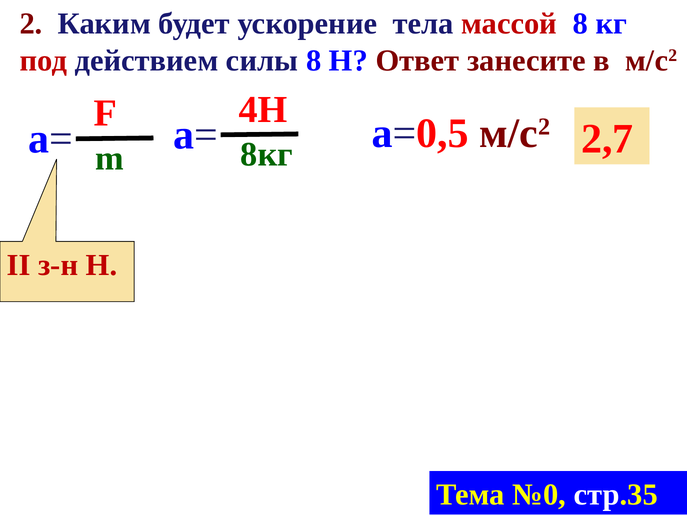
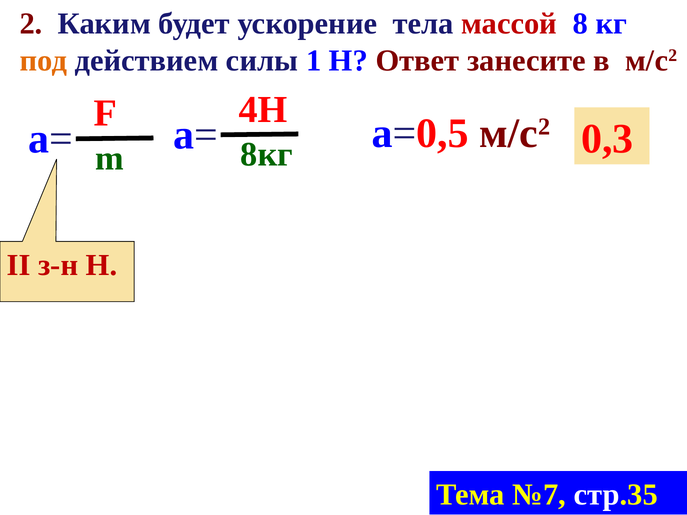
под colour: red -> orange (44, 61)
силы 8: 8 -> 1 (314, 61)
2,7: 2,7 -> 0,3 (607, 139)
№0: №0 -> №7 (539, 495)
